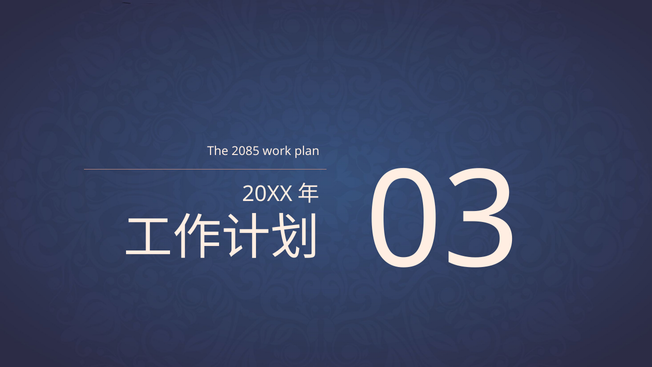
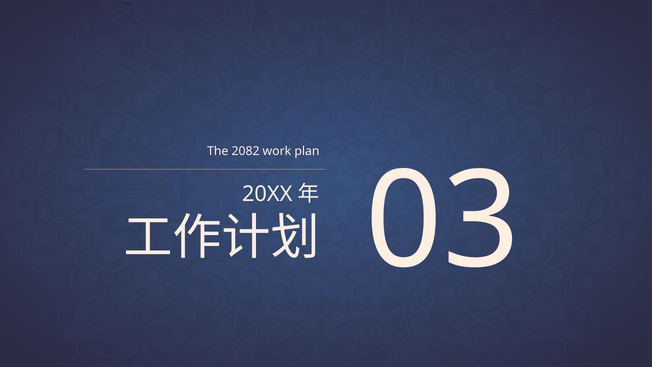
2085: 2085 -> 2082 (246, 151)
